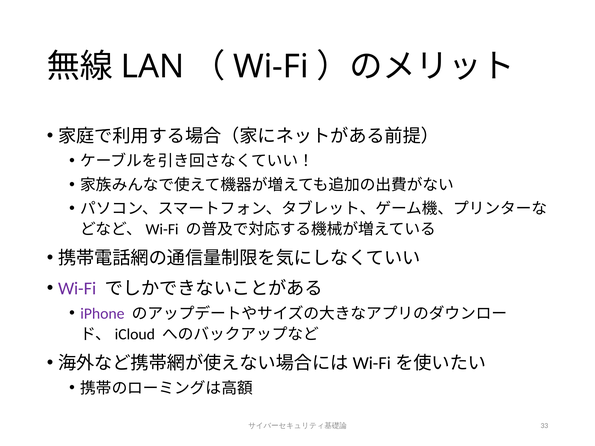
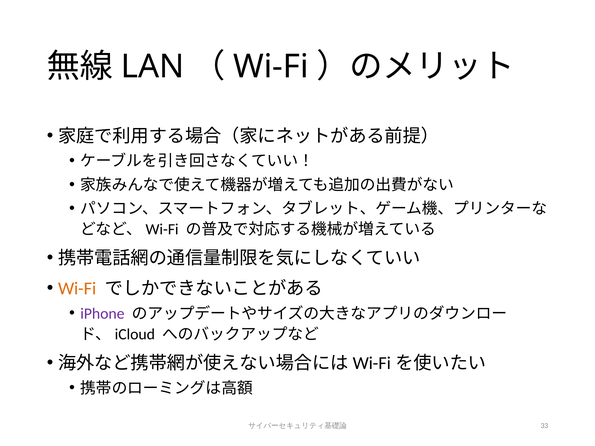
Wi-Fi colour: purple -> orange (77, 289)
